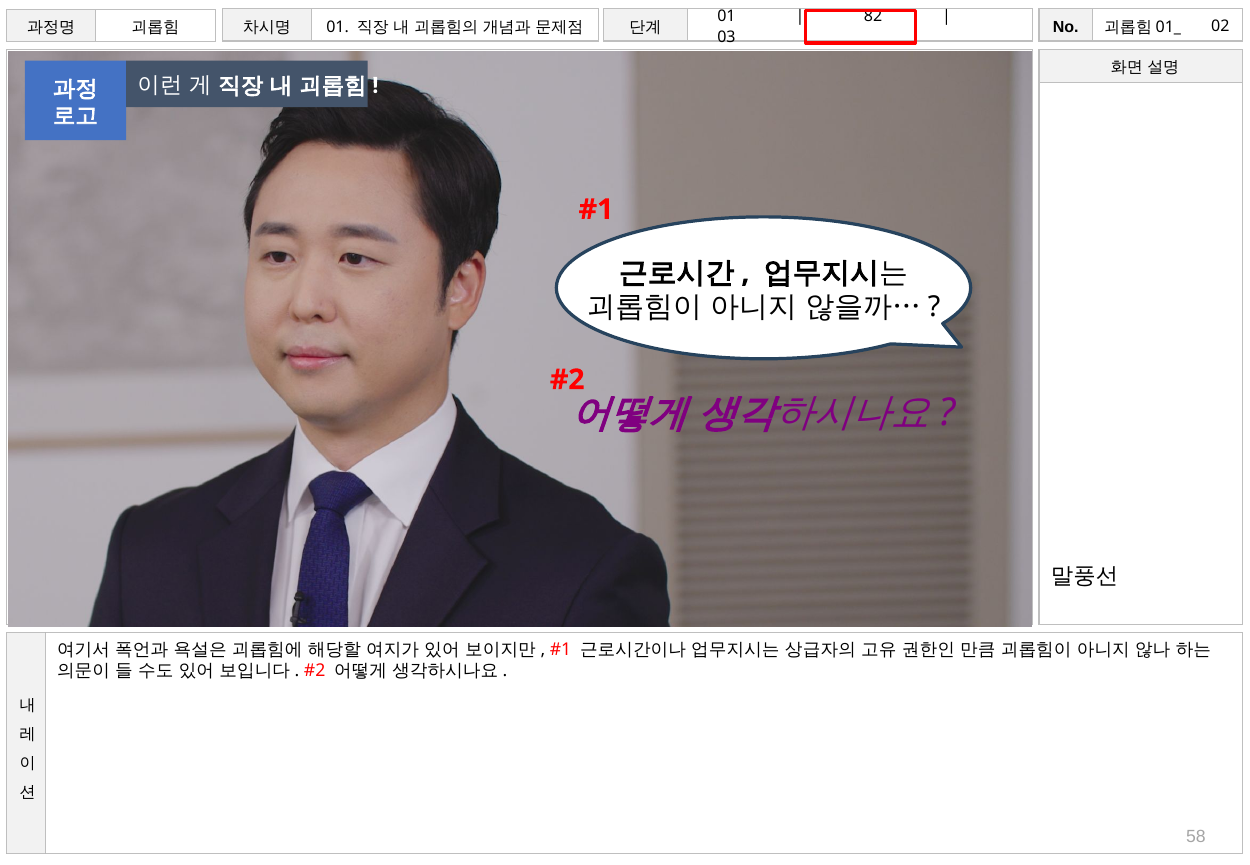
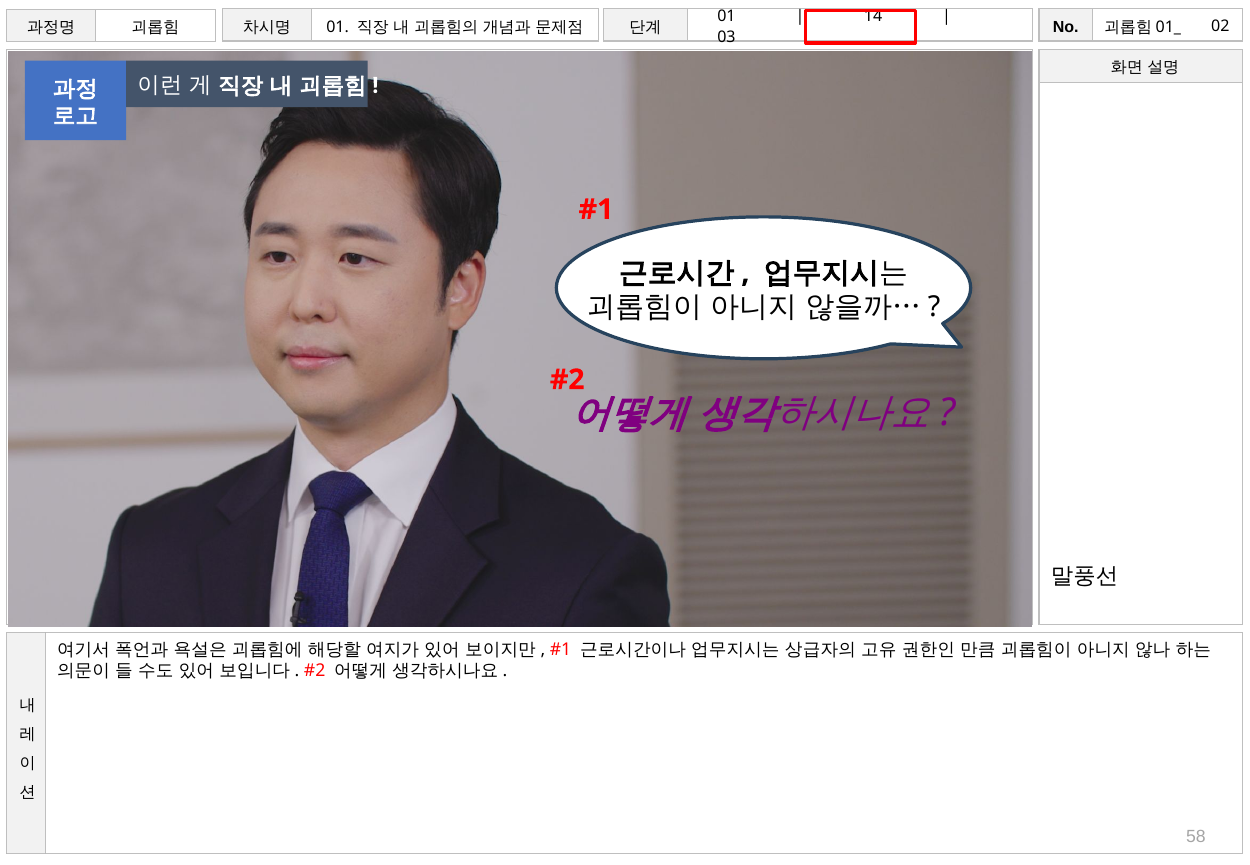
82: 82 -> 14 (873, 16)
